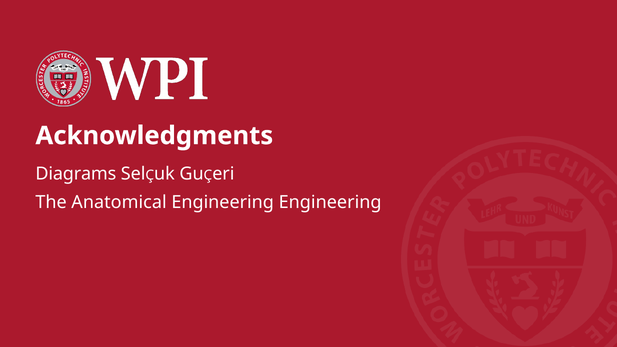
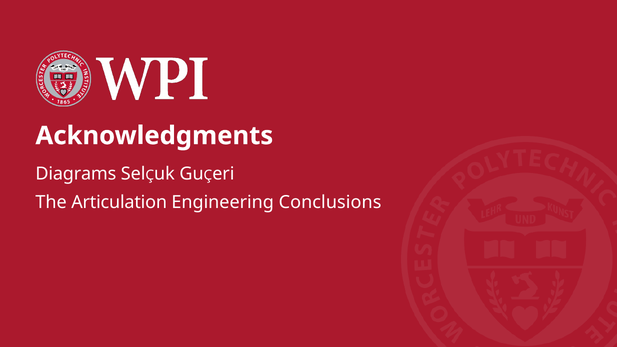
Anatomical: Anatomical -> Articulation (119, 202)
Engineering Engineering: Engineering -> Conclusions (330, 202)
